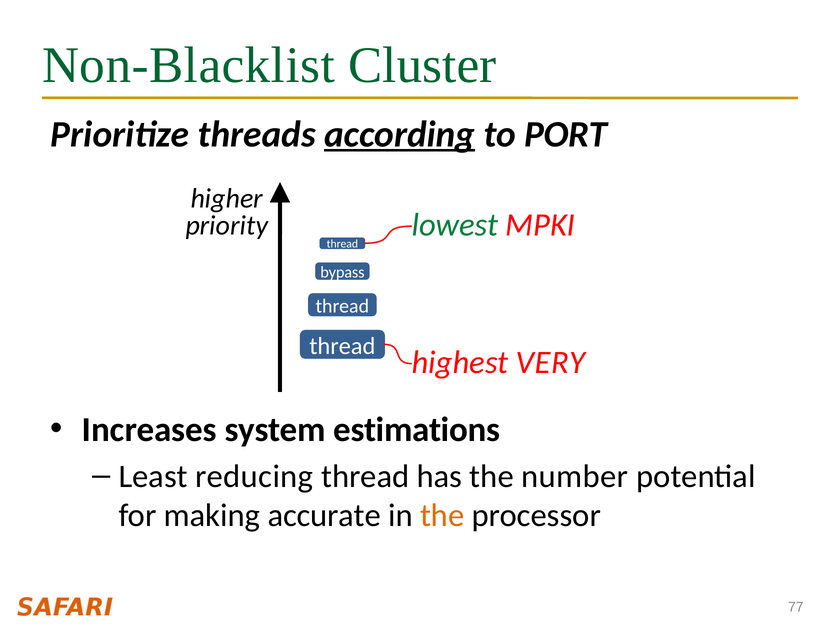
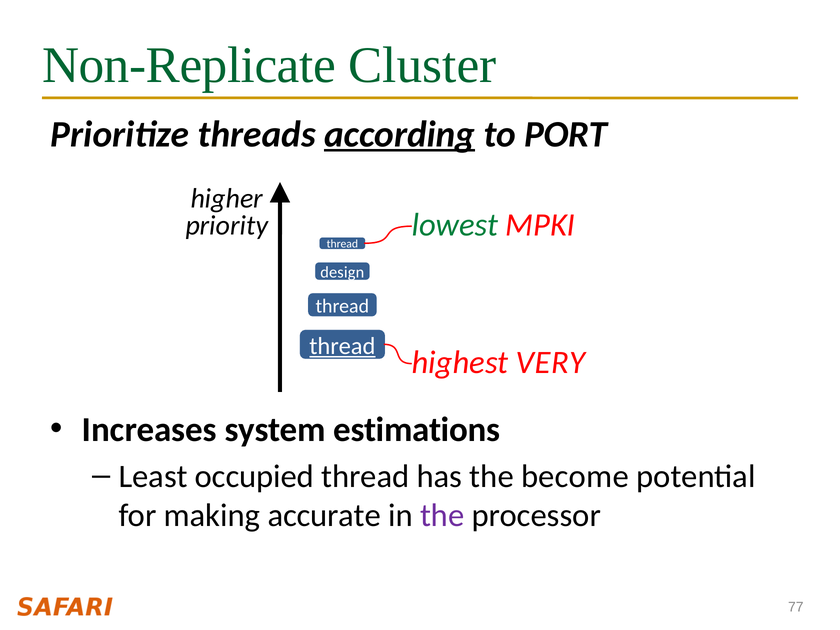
Non-Blacklist: Non-Blacklist -> Non-Replicate (189, 65)
bypass: bypass -> design (342, 272)
thread underline: none -> present (342, 346)
reducing: reducing -> occupied (254, 476)
number: number -> become (575, 476)
the colour: orange -> purple (442, 516)
